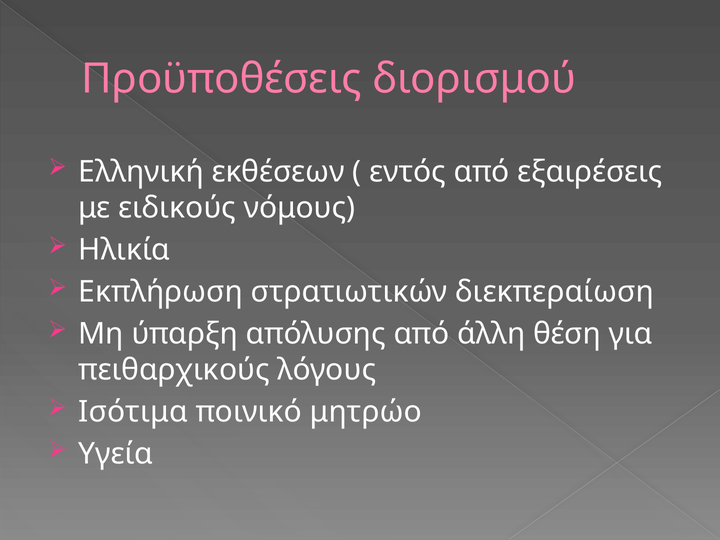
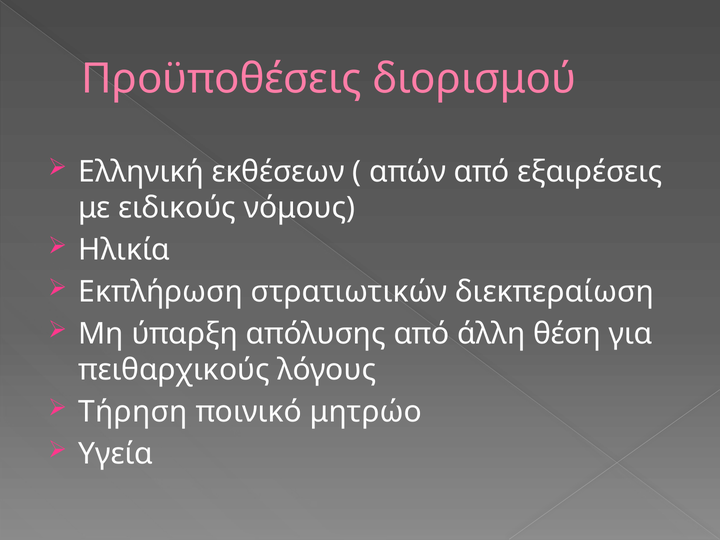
εντός: εντός -> απών (408, 172)
Ισότιμα: Ισότιμα -> Τήρηση (133, 412)
